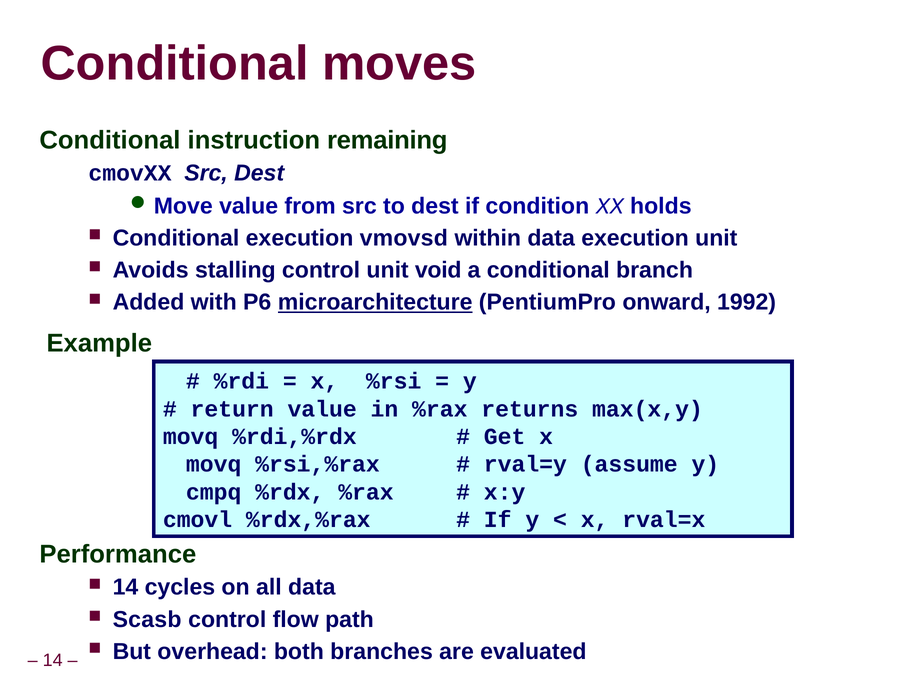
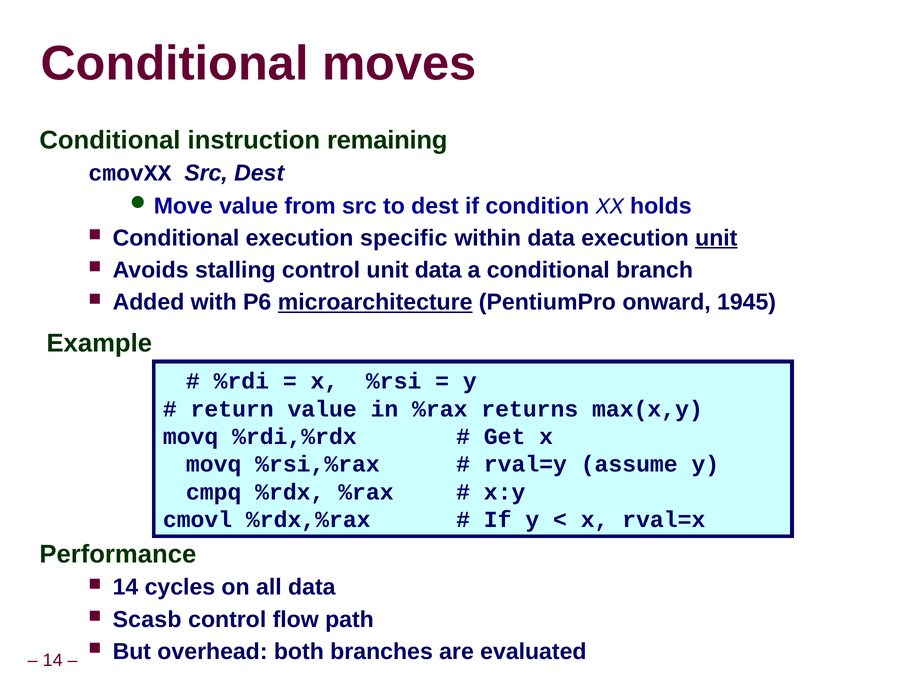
vmovsd: vmovsd -> specific (404, 238)
unit underline: none -> present (716, 238)
unit void: void -> data (438, 270)
1992: 1992 -> 1945 (747, 302)
